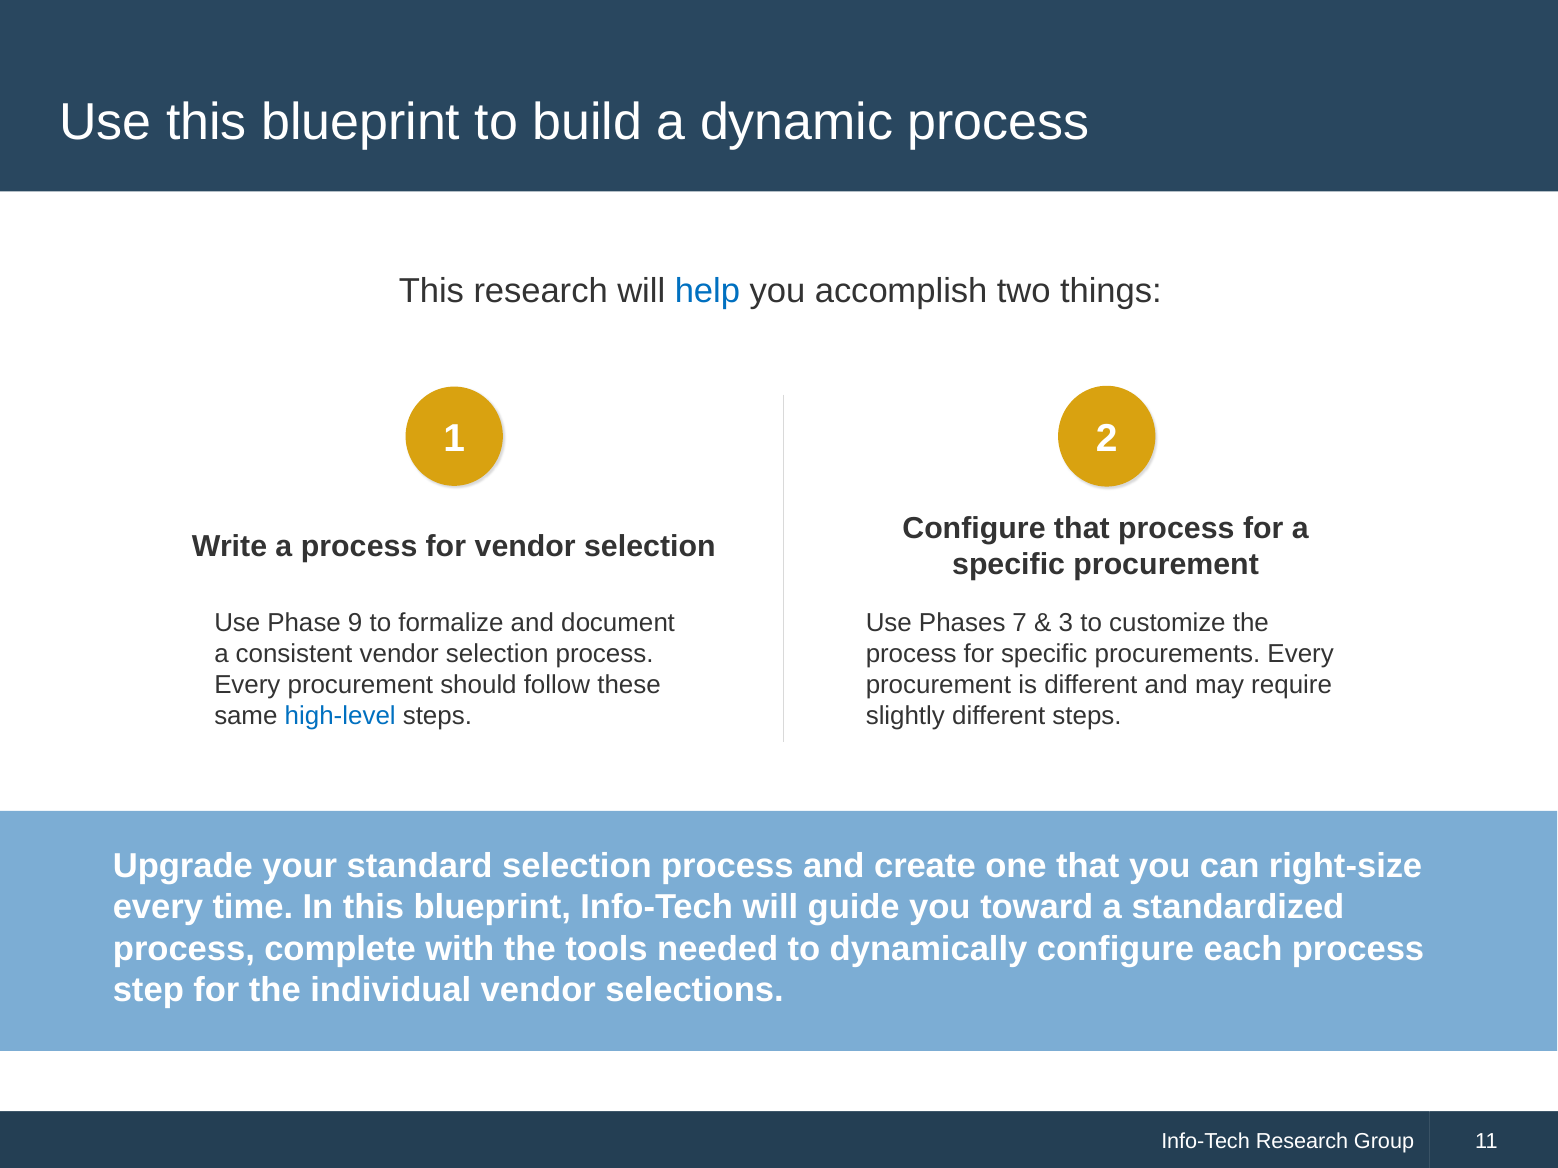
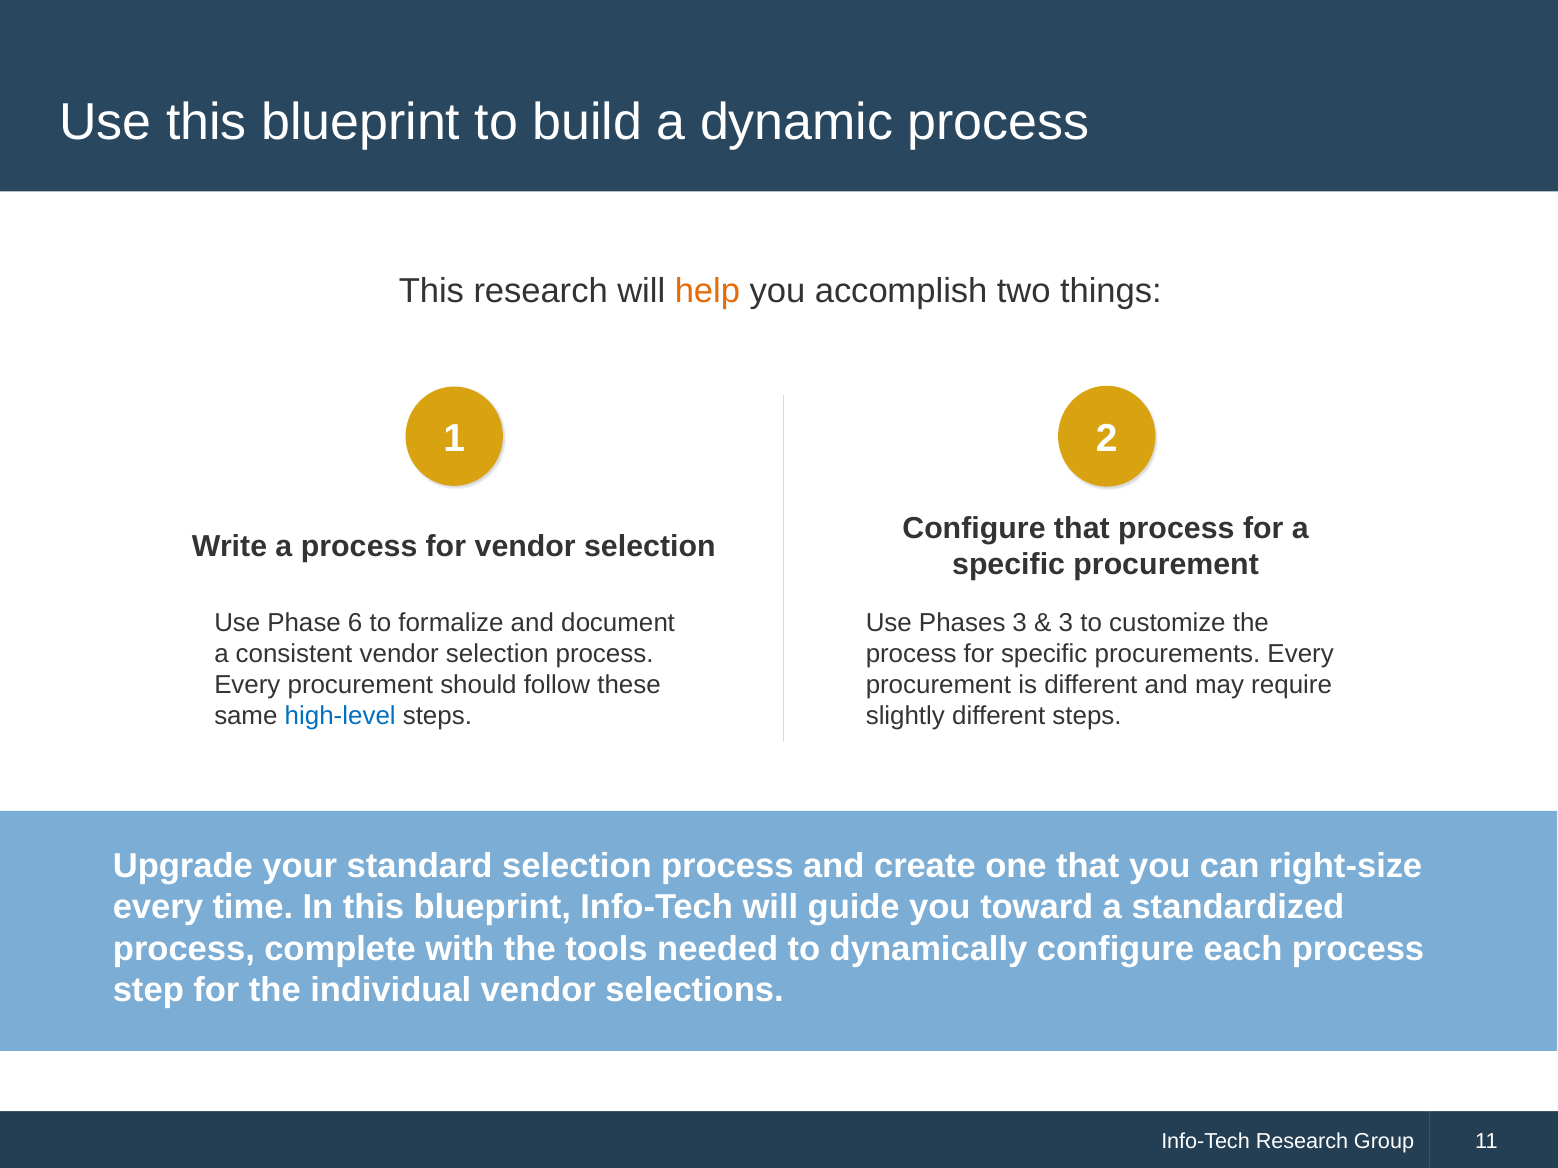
help colour: blue -> orange (707, 291)
9: 9 -> 6 (355, 623)
Phases 7: 7 -> 3 (1020, 623)
